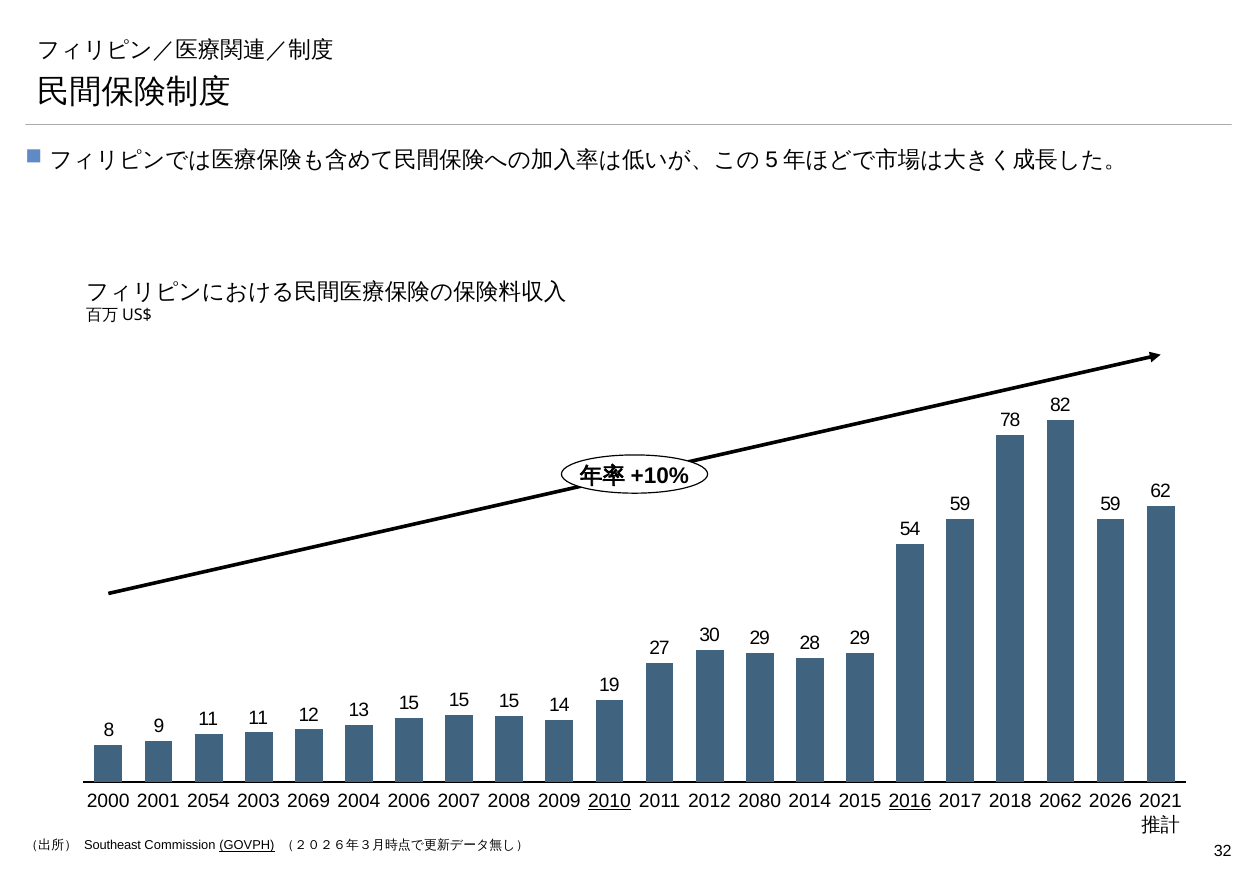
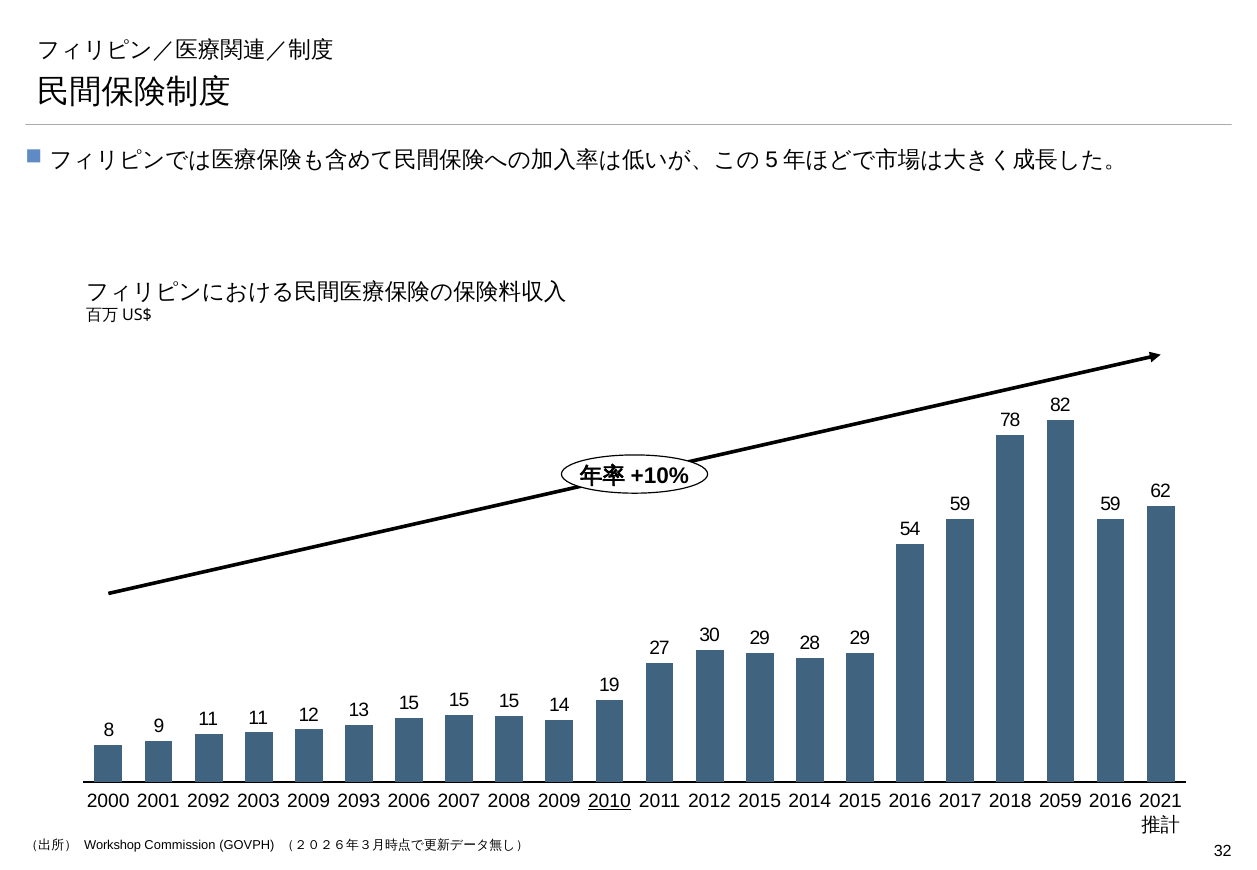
2054: 2054 -> 2092 (209, 802)
2003 2069: 2069 -> 2009 (309, 802)
2004: 2004 -> 2093 (359, 802)
2012 2080: 2080 -> 2015 (760, 802)
2016 underline: present -> none (910, 802)
2062: 2062 -> 2059 (1060, 802)
2018 2026: 2026 -> 2016 (1110, 802)
Southeast: Southeast -> Workshop (113, 846)
GOVPH underline: present -> none (247, 846)
